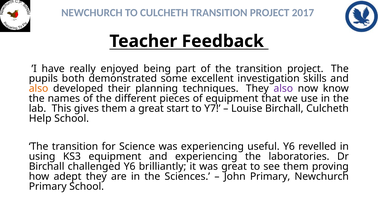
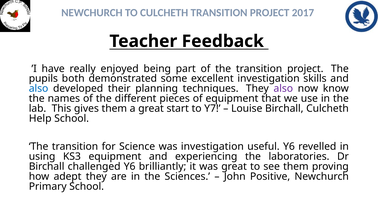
also colour: orange -> blue (39, 88)
was experiencing: experiencing -> investigation (212, 146)
John Primary: Primary -> Positive (270, 176)
